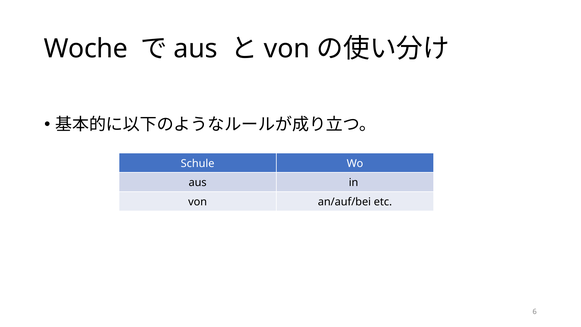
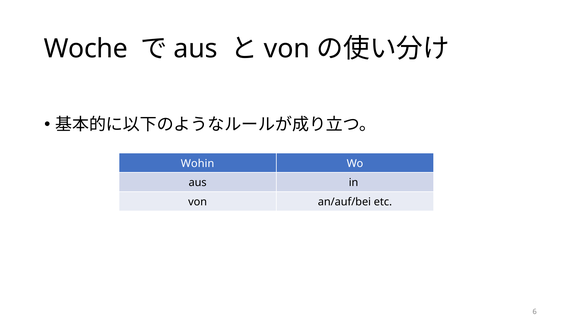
Schule: Schule -> Wohin (198, 163)
